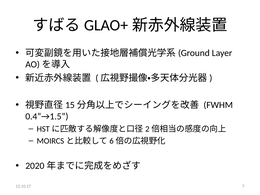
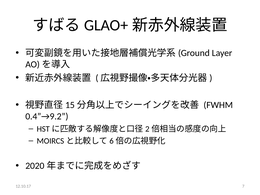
0.4”→1.5: 0.4”→1.5 -> 0.4”→9.2 (47, 116)
